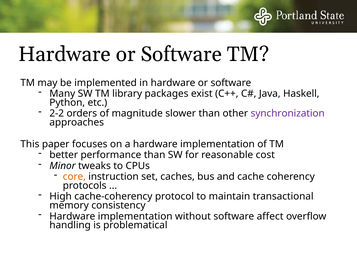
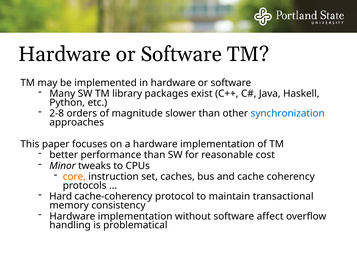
2-2: 2-2 -> 2-8 (57, 114)
synchronization colour: purple -> blue (288, 114)
High: High -> Hard (61, 197)
